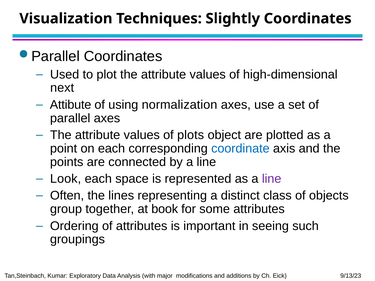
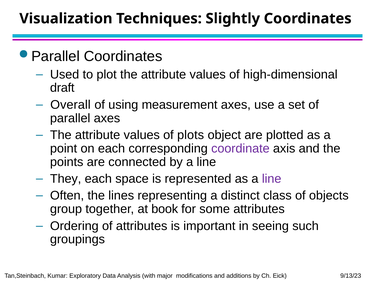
next: next -> draft (62, 88)
Attibute: Attibute -> Overall (70, 105)
normalization: normalization -> measurement (180, 105)
coordinate colour: blue -> purple (240, 149)
Look: Look -> They (66, 179)
